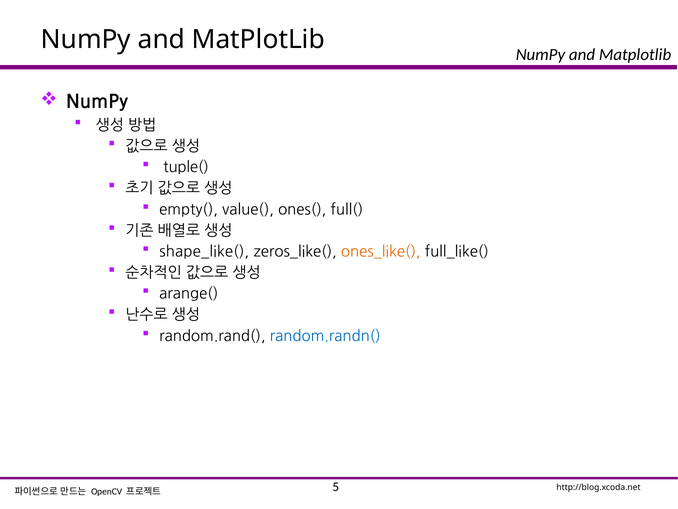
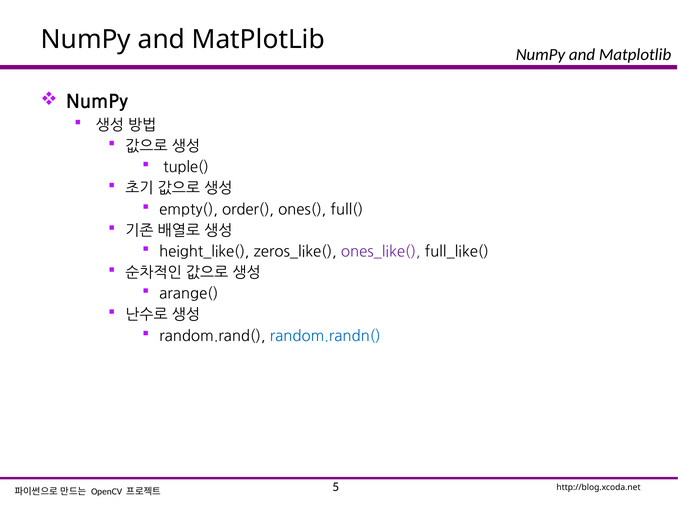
value(: value( -> order( (248, 209)
shape_like(: shape_like( -> height_like( (204, 251)
ones_like( colour: orange -> purple (381, 251)
